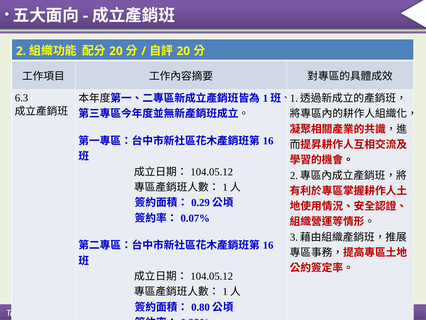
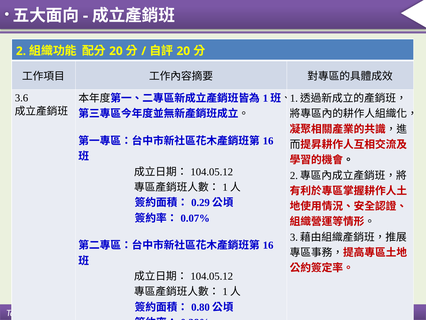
6.3: 6.3 -> 3.6 (22, 98)
